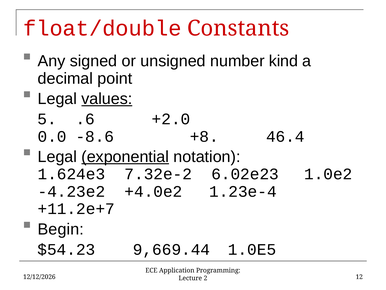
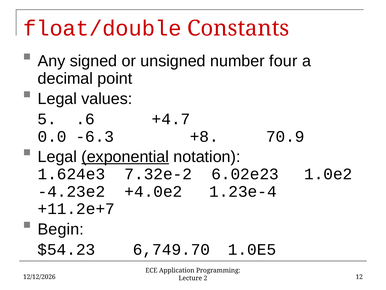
kind: kind -> four (283, 61)
values underline: present -> none (107, 99)
+2.0: +2.0 -> +4.7 (171, 119)
-8.6: -8.6 -> -6.3 (95, 136)
46.4: 46.4 -> 70.9 (285, 136)
9,669.44: 9,669.44 -> 6,749.70 (172, 249)
